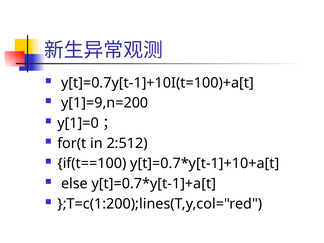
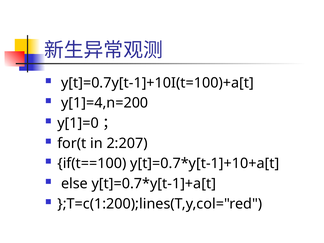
y[1]=9,n=200: y[1]=9,n=200 -> y[1]=4,n=200 (105, 103)
2:512: 2:512 -> 2:207 (127, 143)
